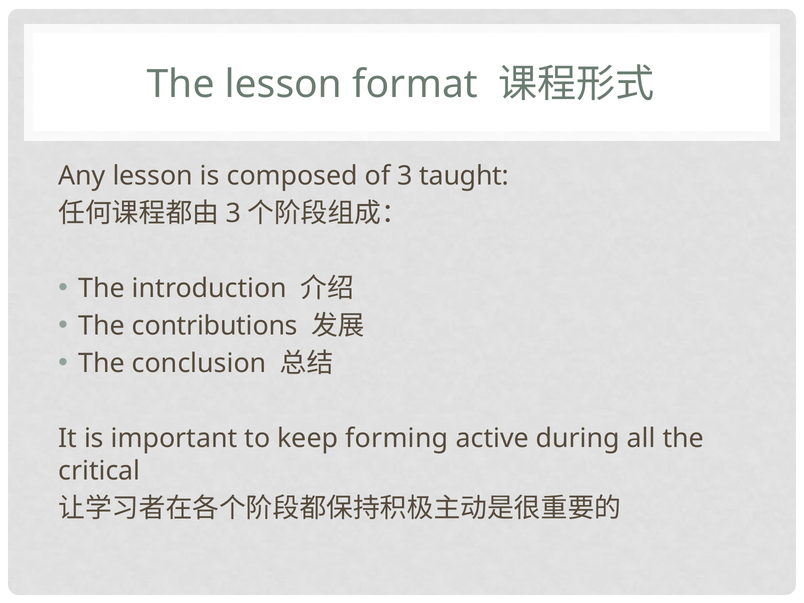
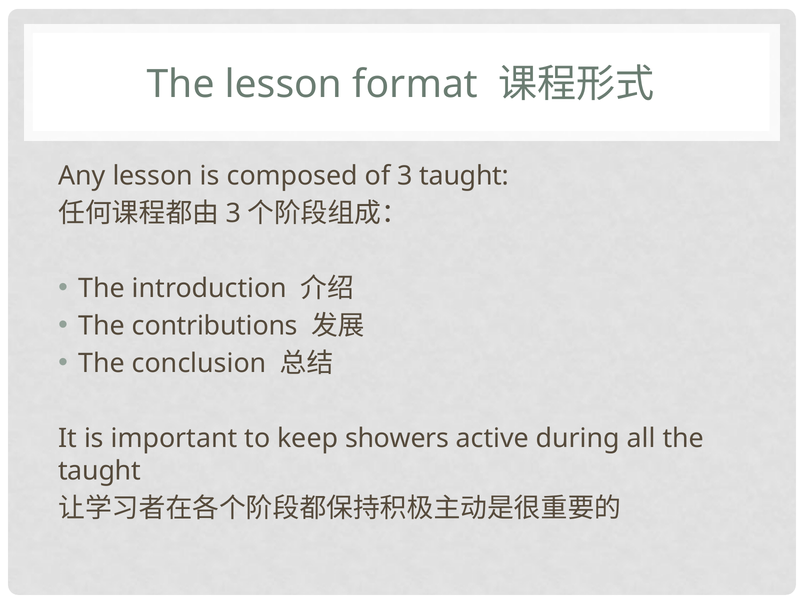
forming: forming -> showers (397, 439)
critical: critical -> taught (99, 471)
